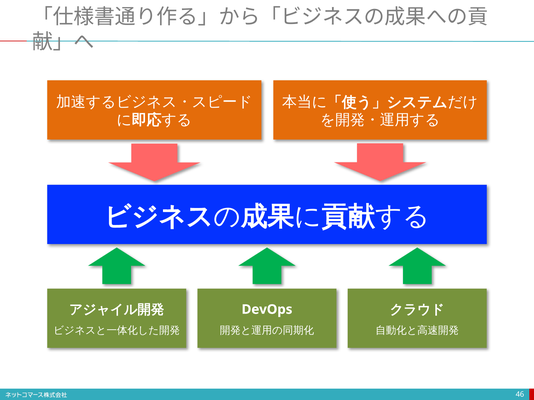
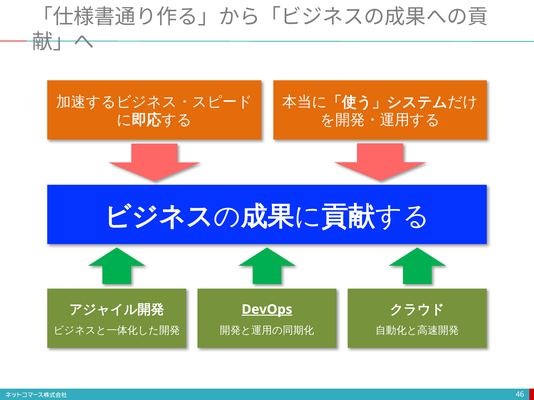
DevOps underline: none -> present (267, 310)
